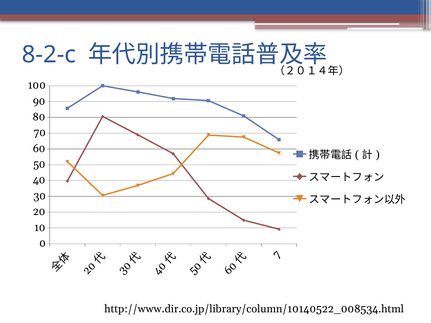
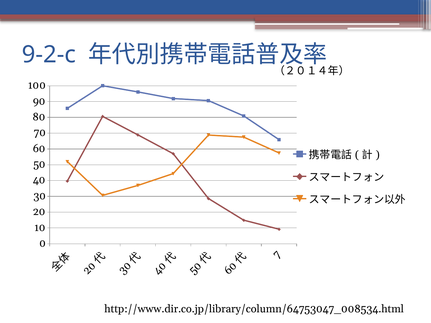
8-2-c: 8-2-c -> 9-2-c (49, 55)
http://www.dir.co.jp/library/column/10140522_008534.html: http://www.dir.co.jp/library/column/10140522_008534.html -> http://www.dir.co.jp/library/column/64753047_008534.html (254, 309)
